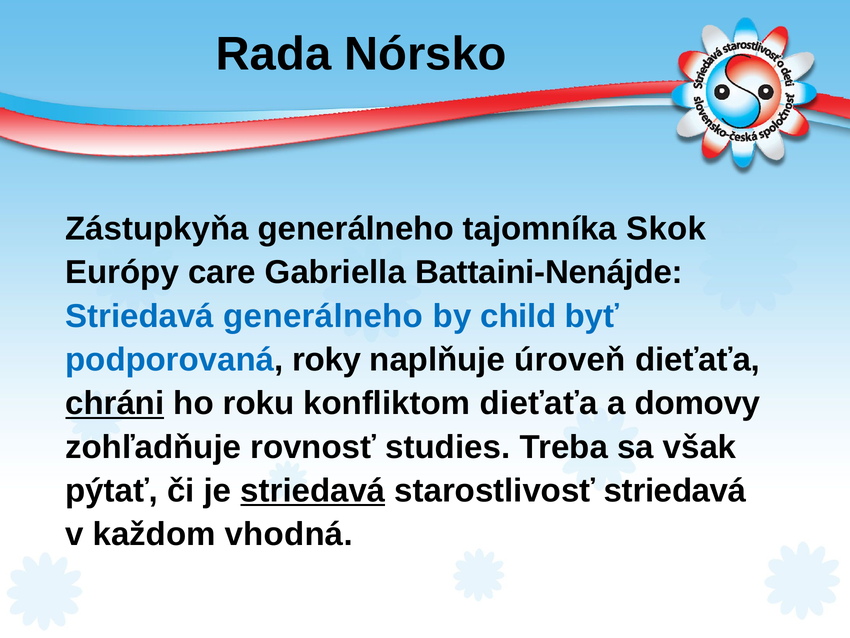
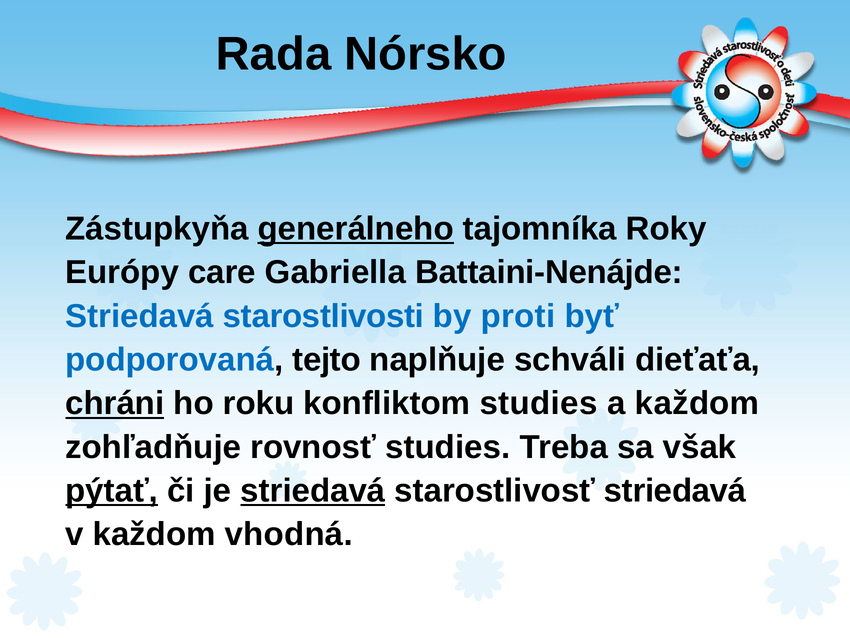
generálneho underline: none -> present (356, 229)
Skok: Skok -> Roky (666, 229)
Striedavá generálneho: generálneho -> starostlivosti (323, 316)
child: child -> proti (518, 316)
roky: roky -> tejto (327, 360)
úroveň: úroveň -> schváli (570, 360)
konfliktom dieťaťa: dieťaťa -> studies (539, 403)
a domovy: domovy -> každom (697, 403)
pýtať underline: none -> present (112, 491)
